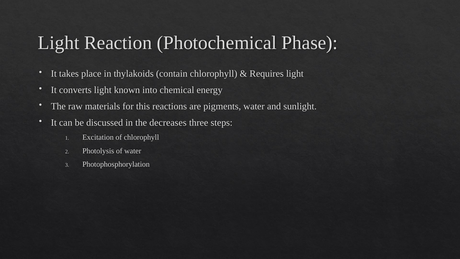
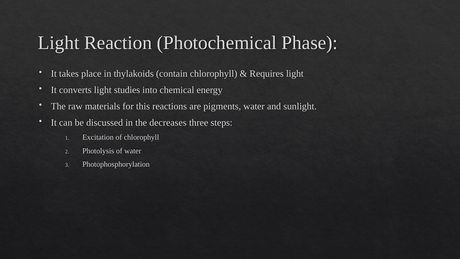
known: known -> studies (127, 90)
